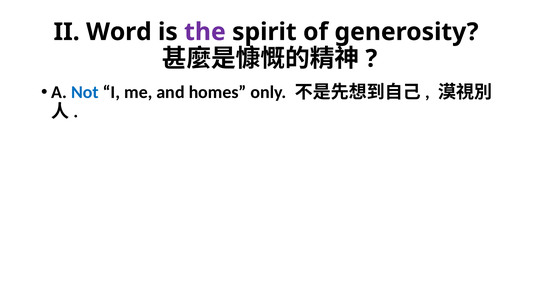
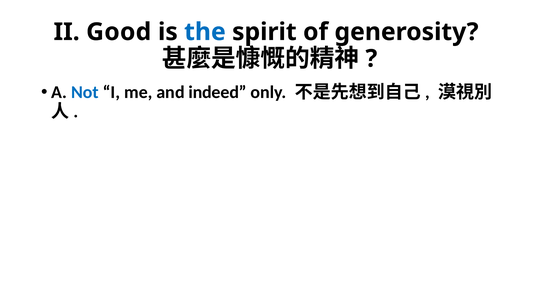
Word: Word -> Good (119, 32)
the colour: purple -> blue (205, 32)
homes: homes -> indeed (218, 92)
